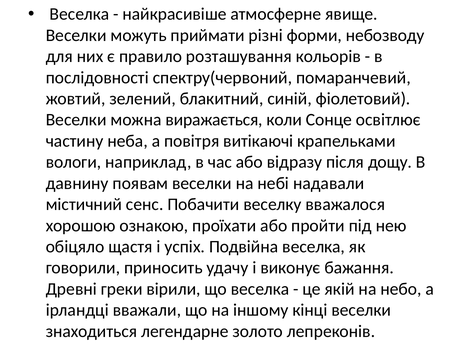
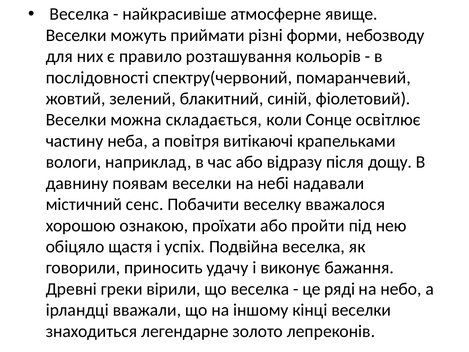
виражається: виражається -> складається (214, 120)
якій: якій -> ряді (340, 289)
